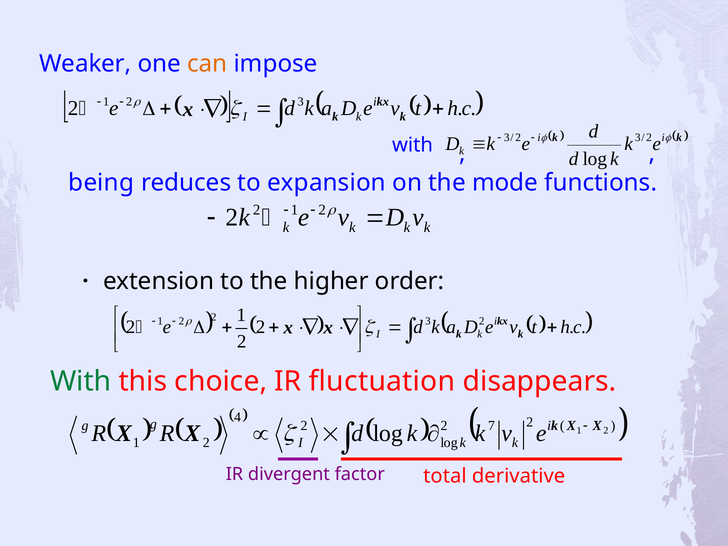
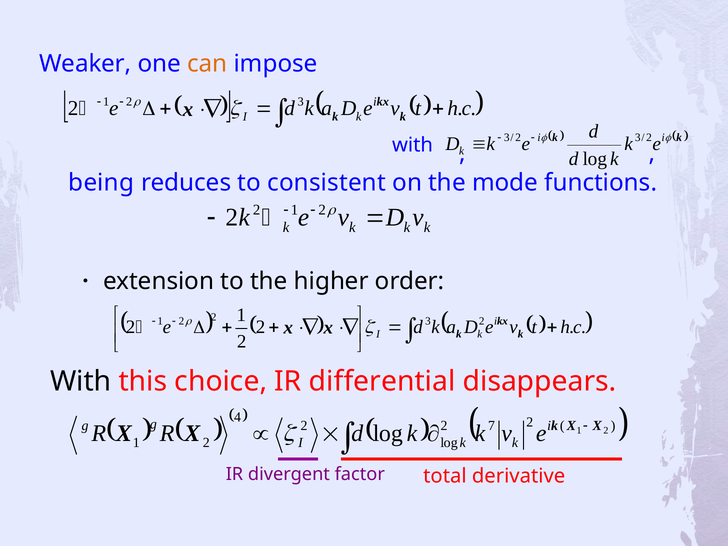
expansion: expansion -> consistent (327, 183)
With colour: green -> black (81, 382)
fluctuation: fluctuation -> differential (382, 382)
